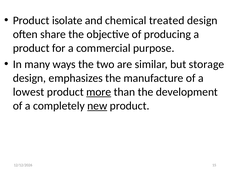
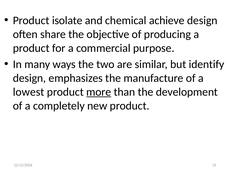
treated: treated -> achieve (167, 20)
storage: storage -> identify (207, 64)
new underline: present -> none (97, 105)
